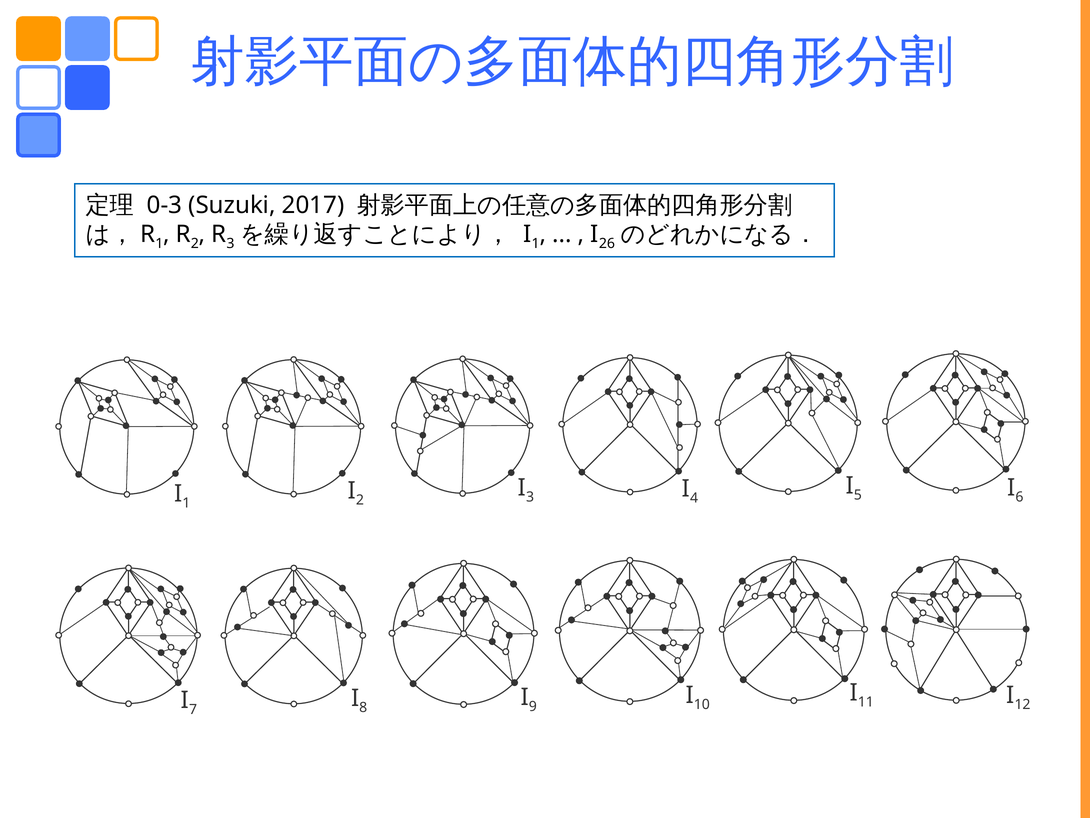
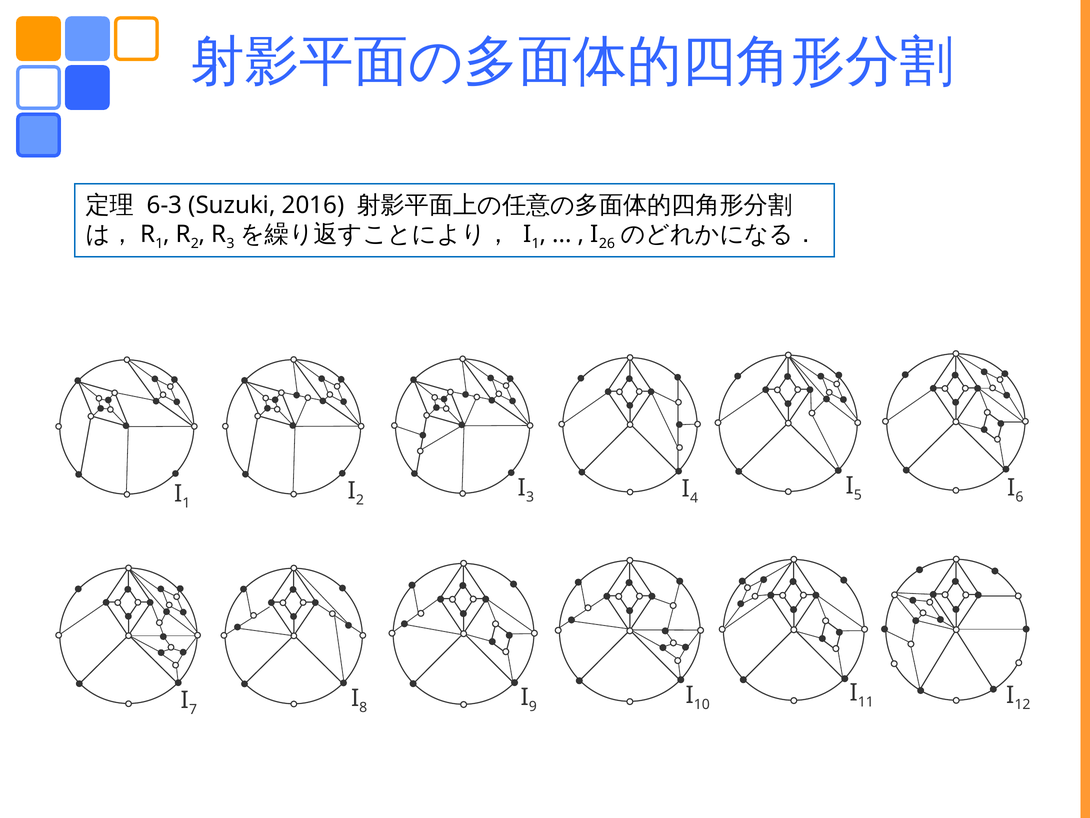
0-3: 0-3 -> 6-3 (165, 205)
2017: 2017 -> 2016 (313, 205)
